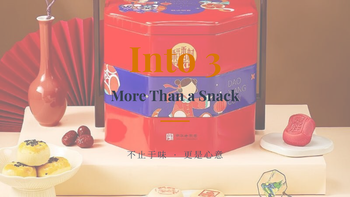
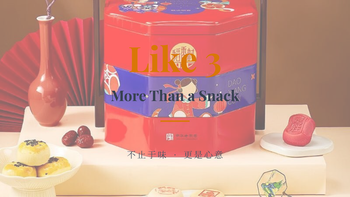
Into: Into -> Like (163, 61)
